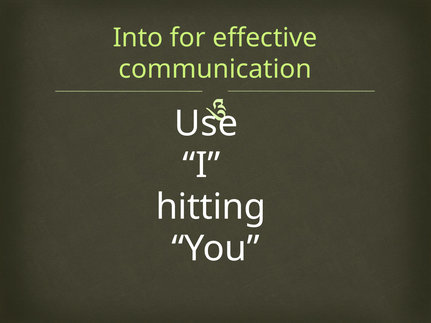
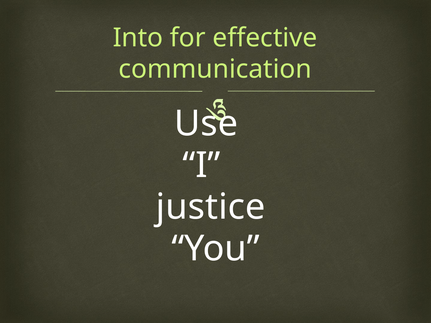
hitting: hitting -> justice (211, 207)
